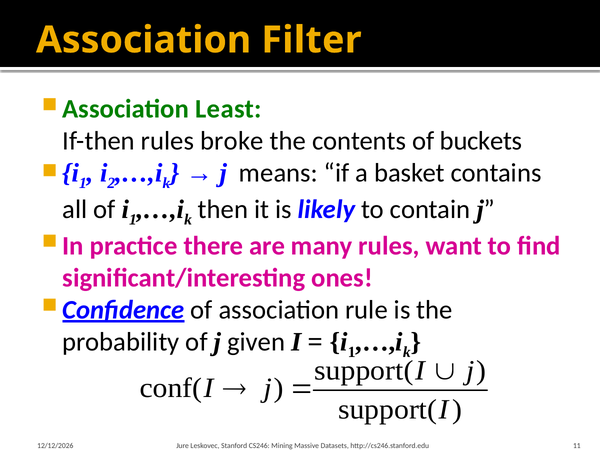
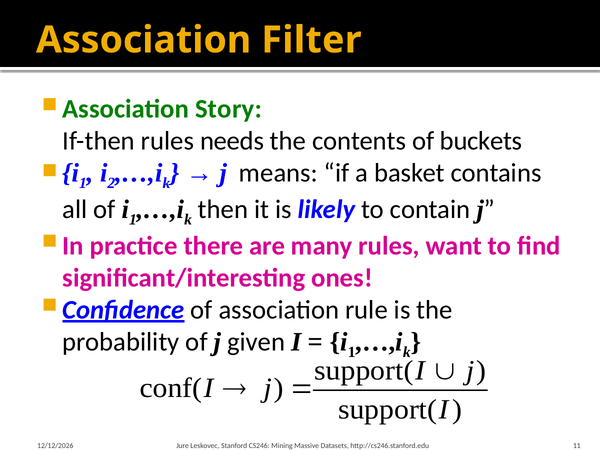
Least: Least -> Story (229, 109)
broke: broke -> needs (232, 141)
